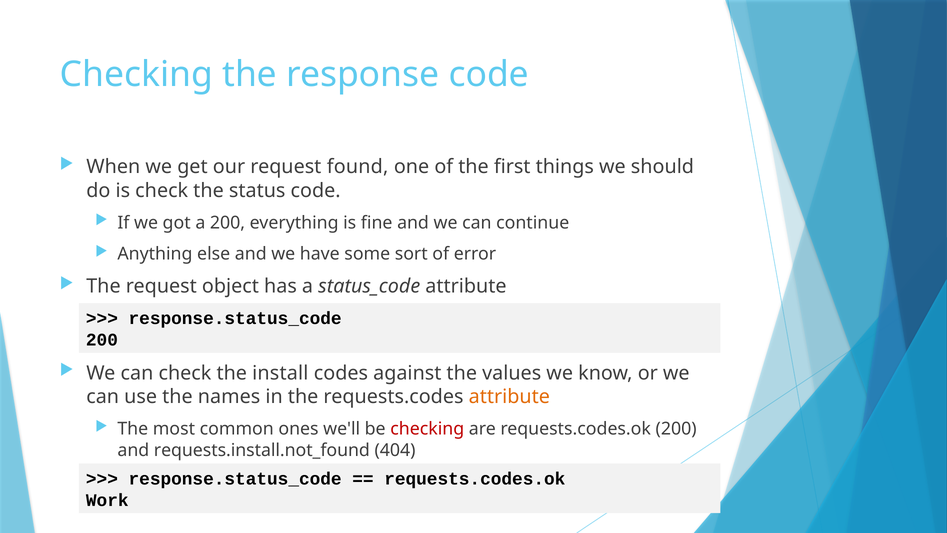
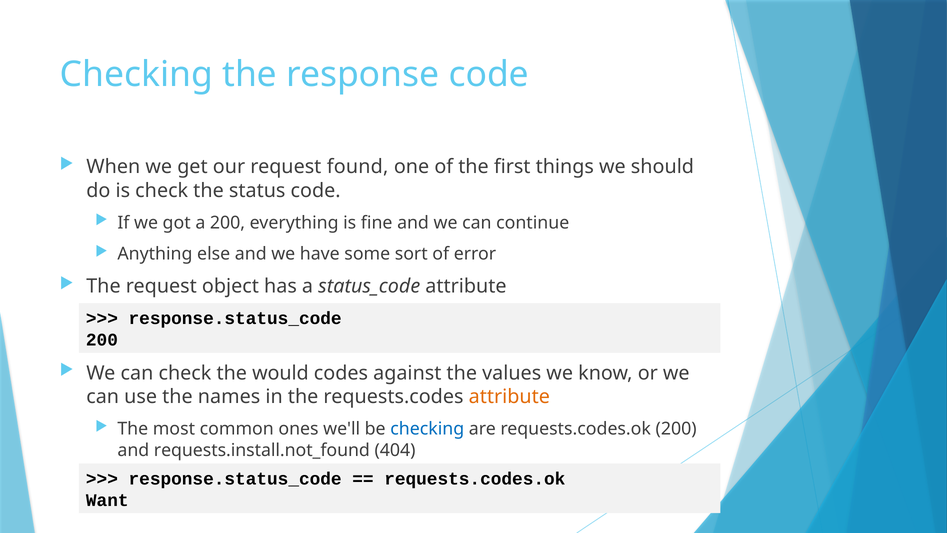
install: install -> would (280, 373)
checking colour: red -> blue (427, 429)
Work: Work -> Want (107, 500)
